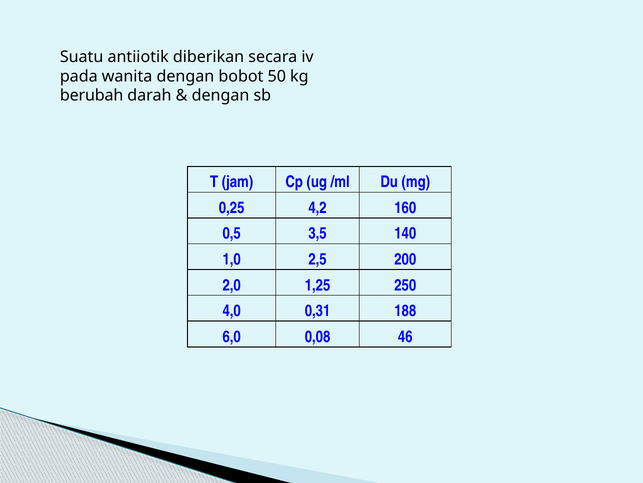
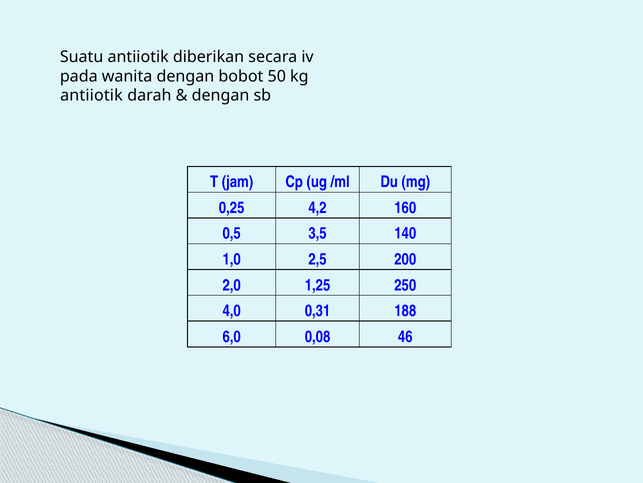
berubah: berubah -> antiiotik (91, 95)
